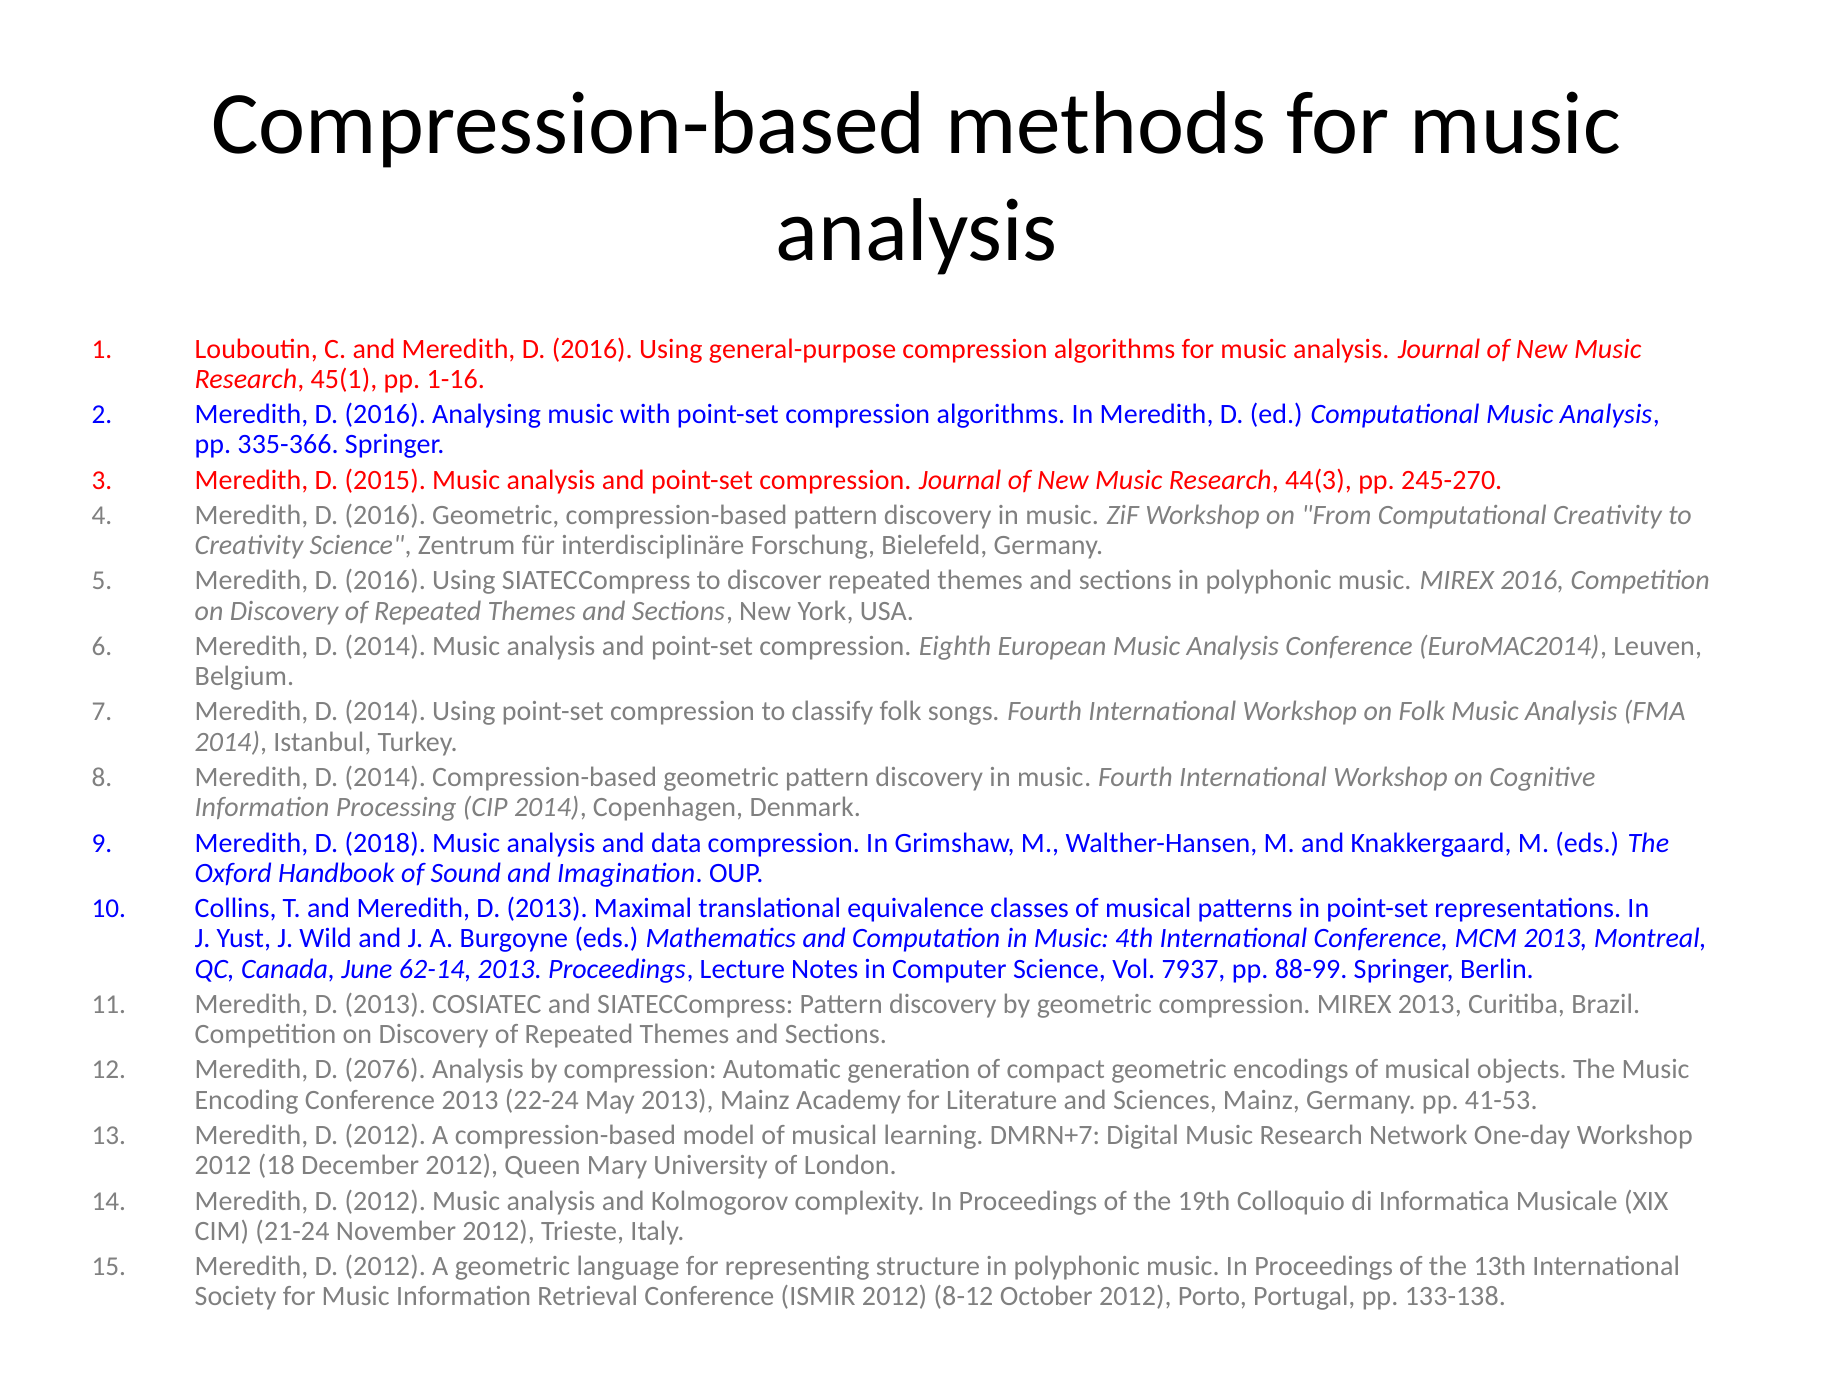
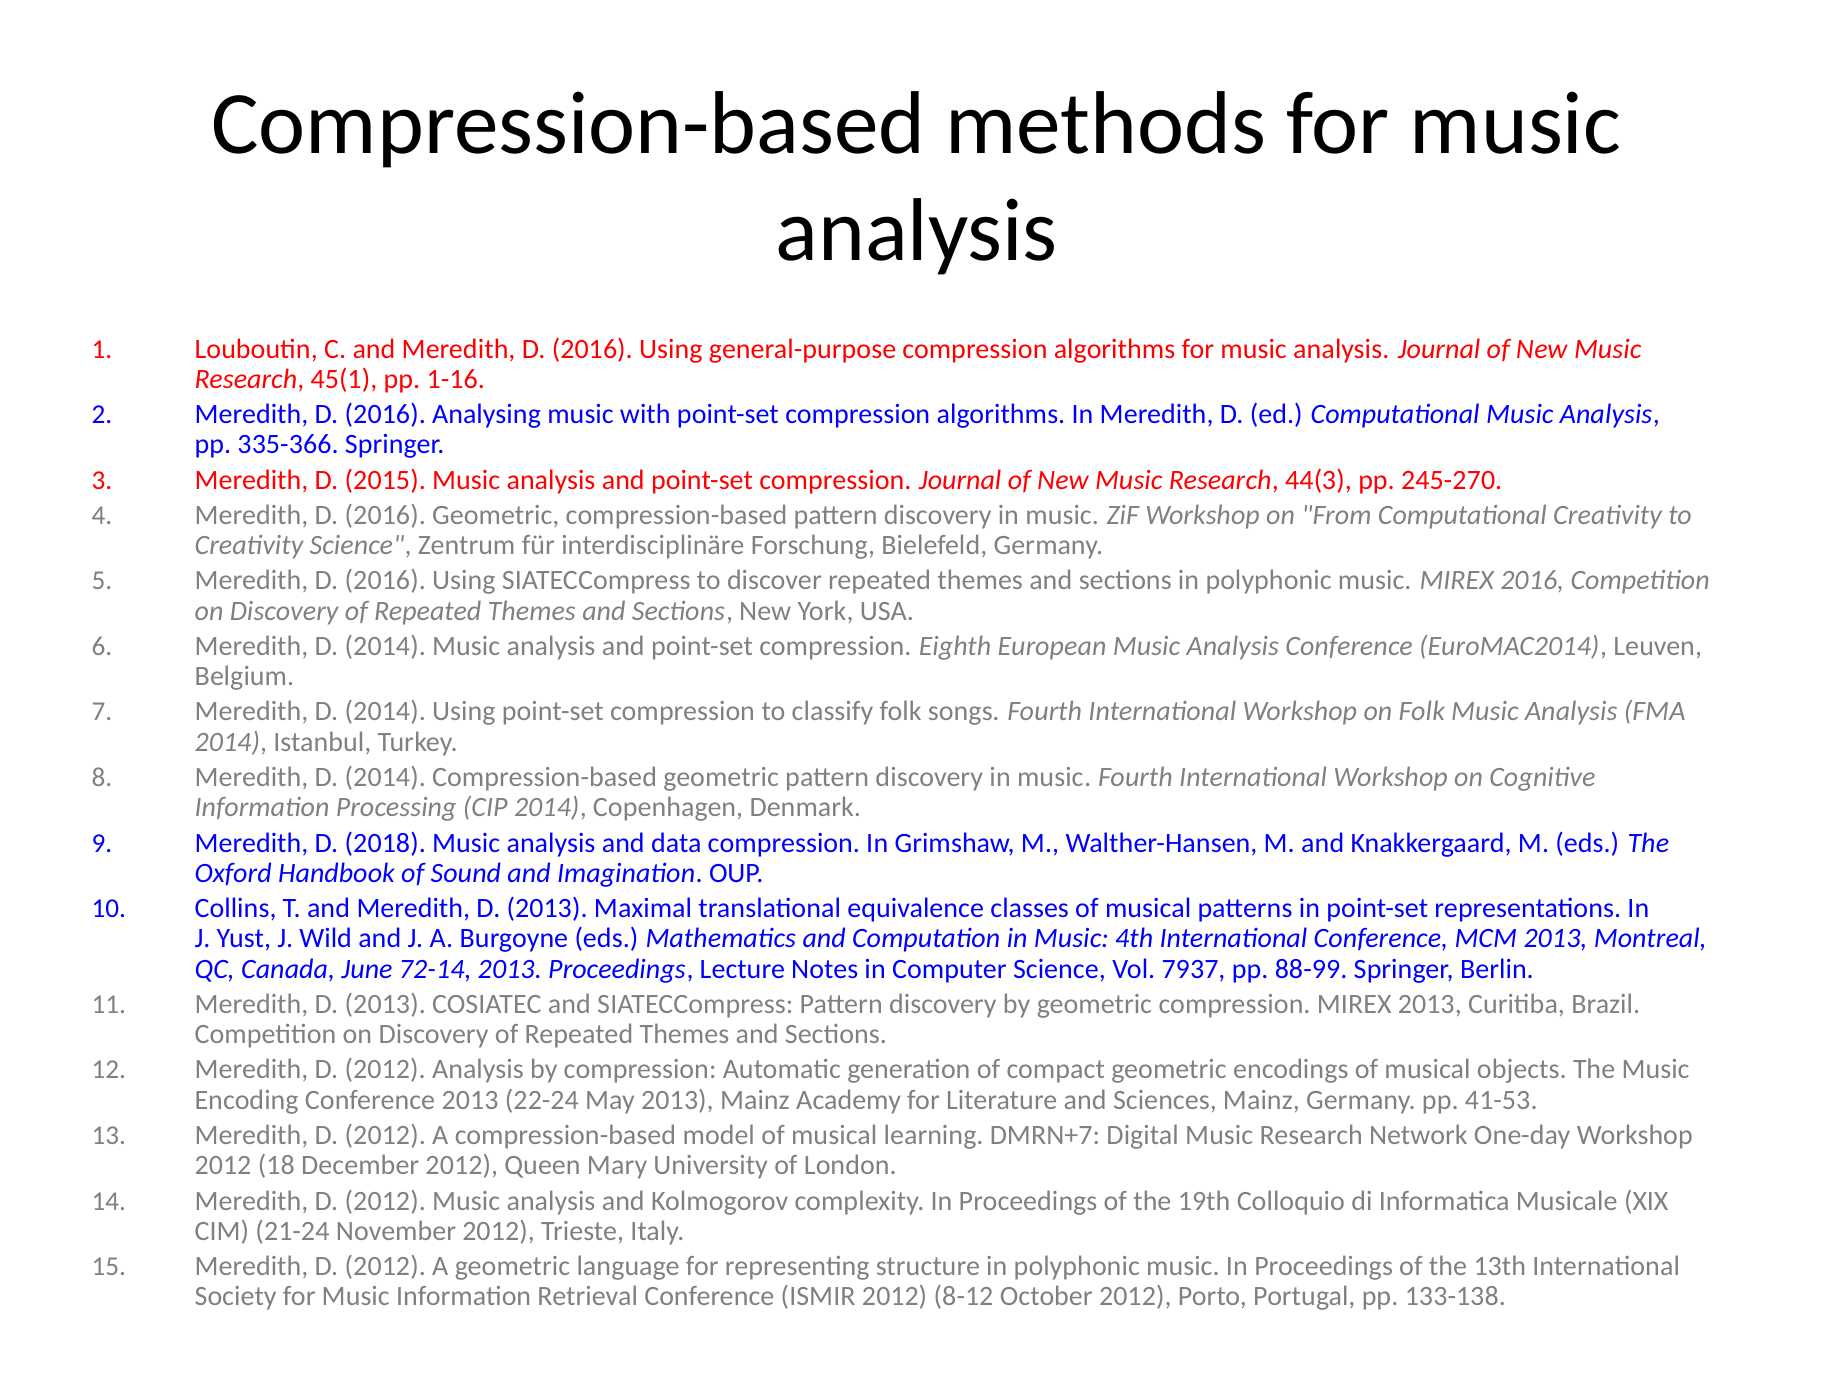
62-14: 62-14 -> 72-14 (435, 969)
2076: 2076 -> 2012 (385, 1070)
